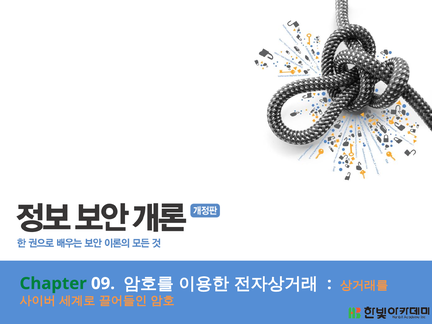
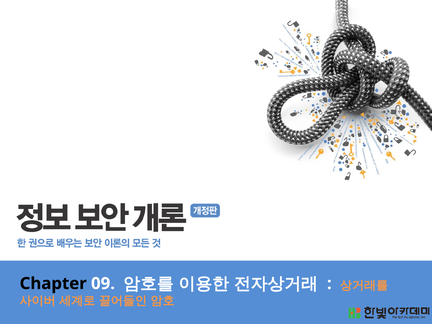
Chapter colour: green -> black (53, 284)
